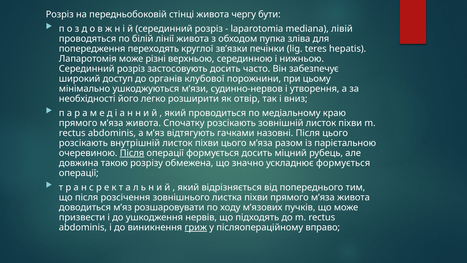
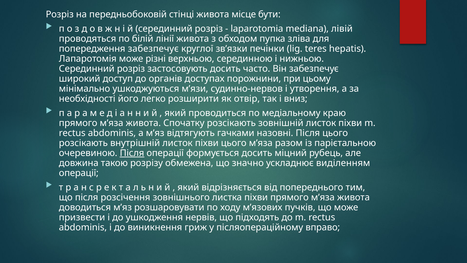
чергу: чергу -> місце (244, 14)
попередження переходять: переходять -> забезпечує (153, 49)
клубової: клубової -> доступах (205, 79)
ускладнює формується: формується -> виділенням (343, 163)
гриж underline: present -> none (196, 227)
